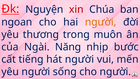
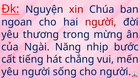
người colour: orange -> red (101, 22)
muôn: muôn -> mừng (108, 34)
hát người: người -> chẳng (80, 59)
